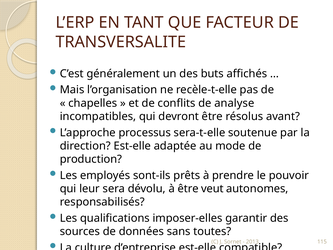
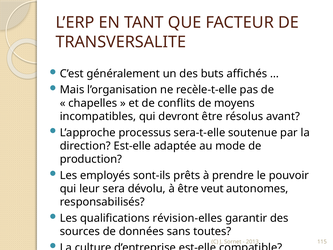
analyse: analyse -> moyens (234, 103)
imposer-elles: imposer-elles -> révision-elles (187, 218)
